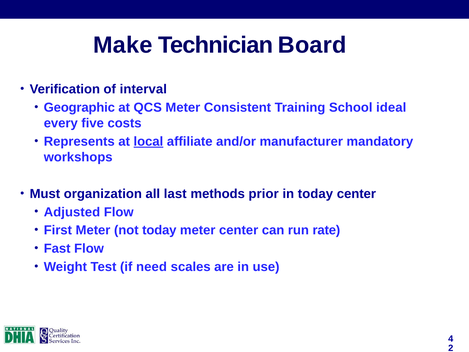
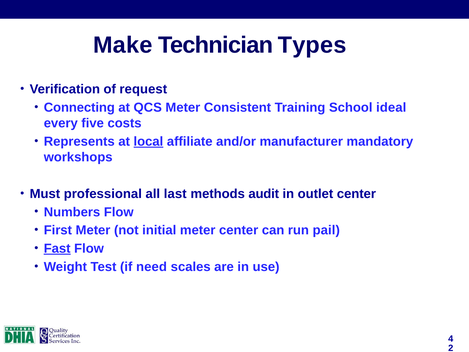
Board: Board -> Types (312, 45)
interval: interval -> request (143, 89)
Geographic: Geographic -> Connecting (79, 108)
organization: organization -> professional (103, 194)
prior: prior -> audit (264, 194)
in today: today -> outlet (315, 194)
Adjusted: Adjusted -> Numbers (72, 212)
not today: today -> initial (159, 230)
rate: rate -> pail (326, 230)
Fast underline: none -> present (57, 248)
